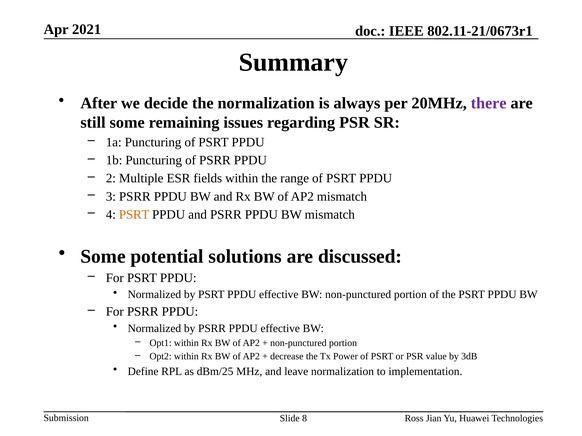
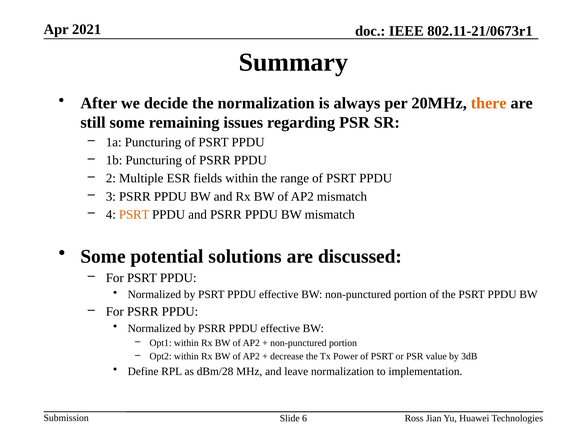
there colour: purple -> orange (489, 103)
dBm/25: dBm/25 -> dBm/28 (215, 372)
8: 8 -> 6 (305, 419)
